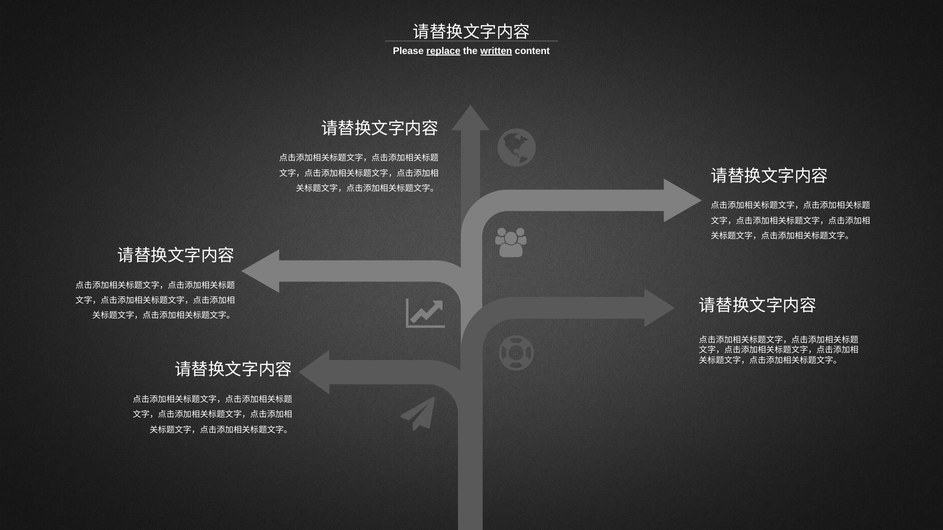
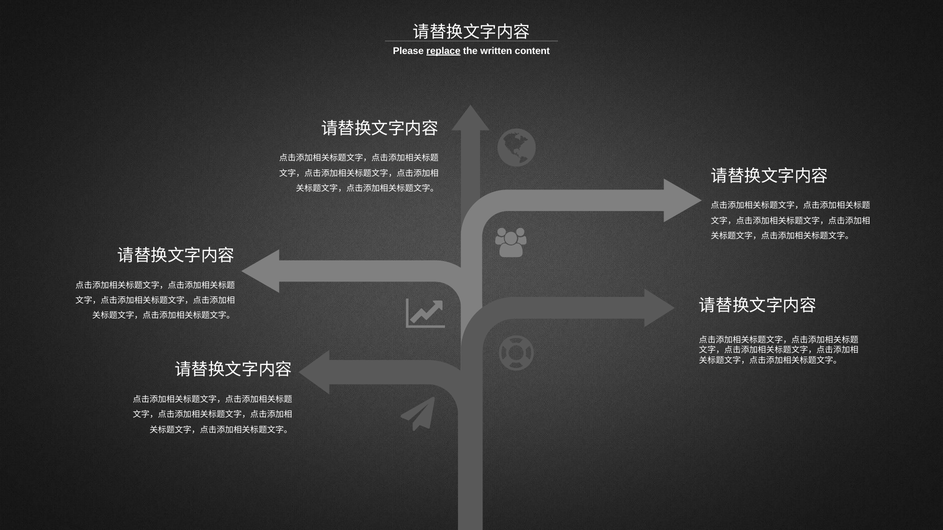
written underline: present -> none (496, 51)
